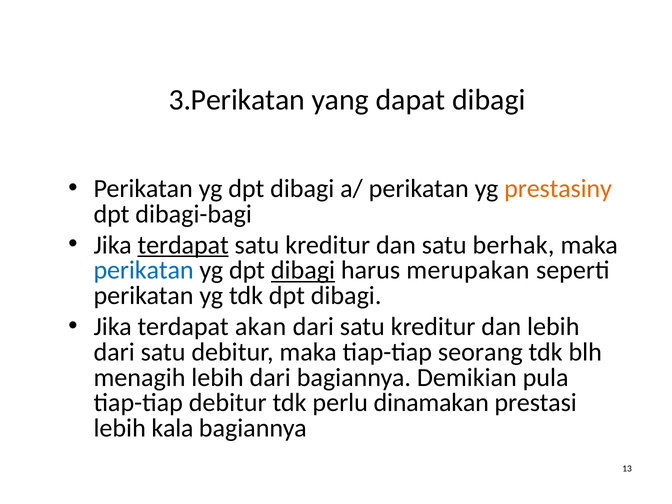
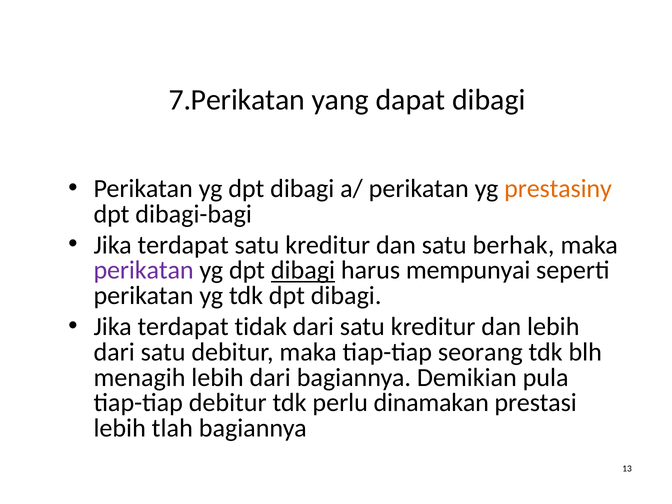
3.Perikatan: 3.Perikatan -> 7.Perikatan (237, 100)
terdapat underline: present -> none (183, 245)
perikatan colour: blue -> purple (144, 270)
merupakan: merupakan -> mempunyai (468, 270)
akan: akan -> tidak (261, 327)
kala: kala -> tlah (172, 428)
